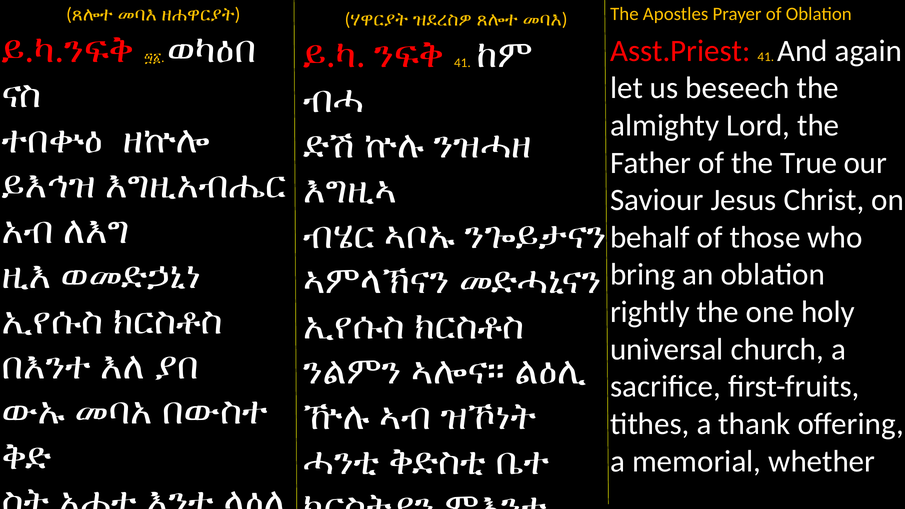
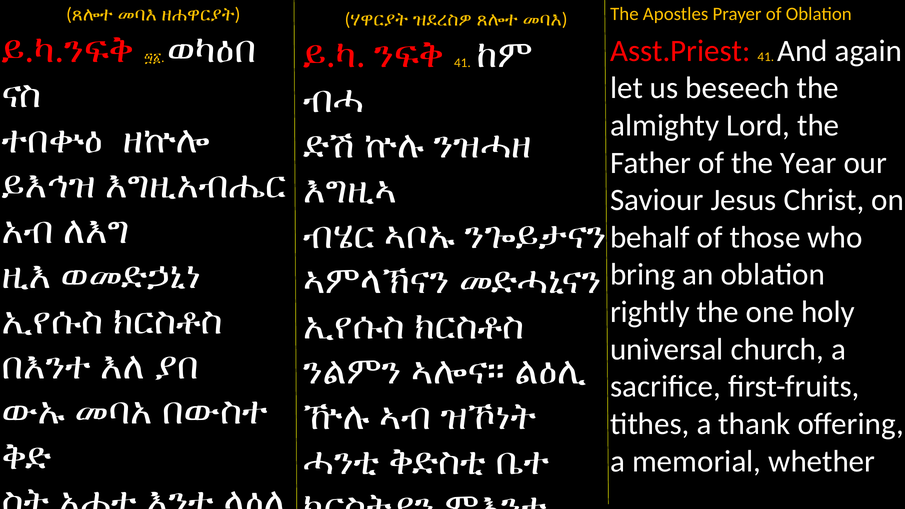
True: True -> Year (808, 163)
